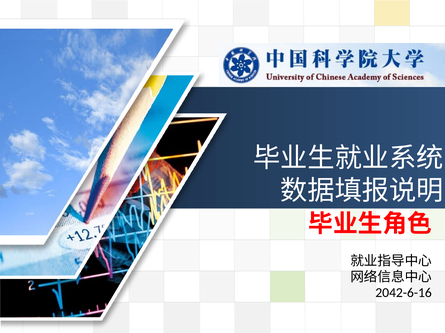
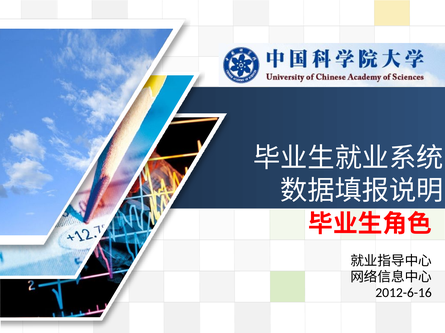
2042-6-16: 2042-6-16 -> 2012-6-16 (404, 293)
